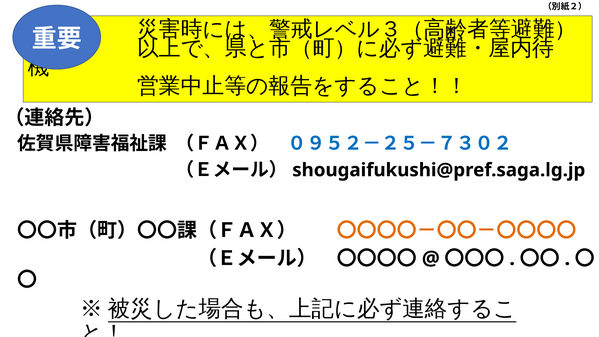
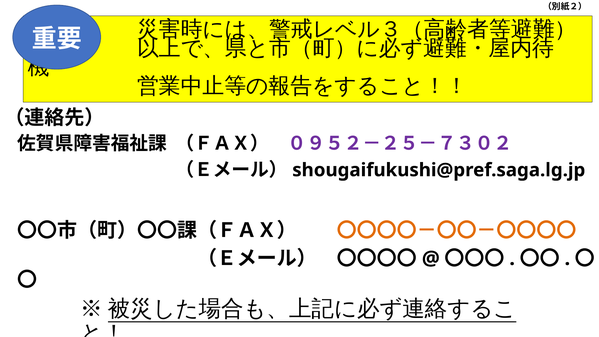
０９５２－２５－７３０２ colour: blue -> purple (400, 144)
